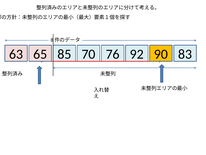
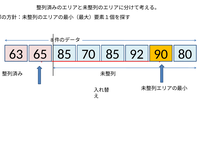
70 76: 76 -> 85 (113, 54)
83: 83 -> 80 (185, 54)
